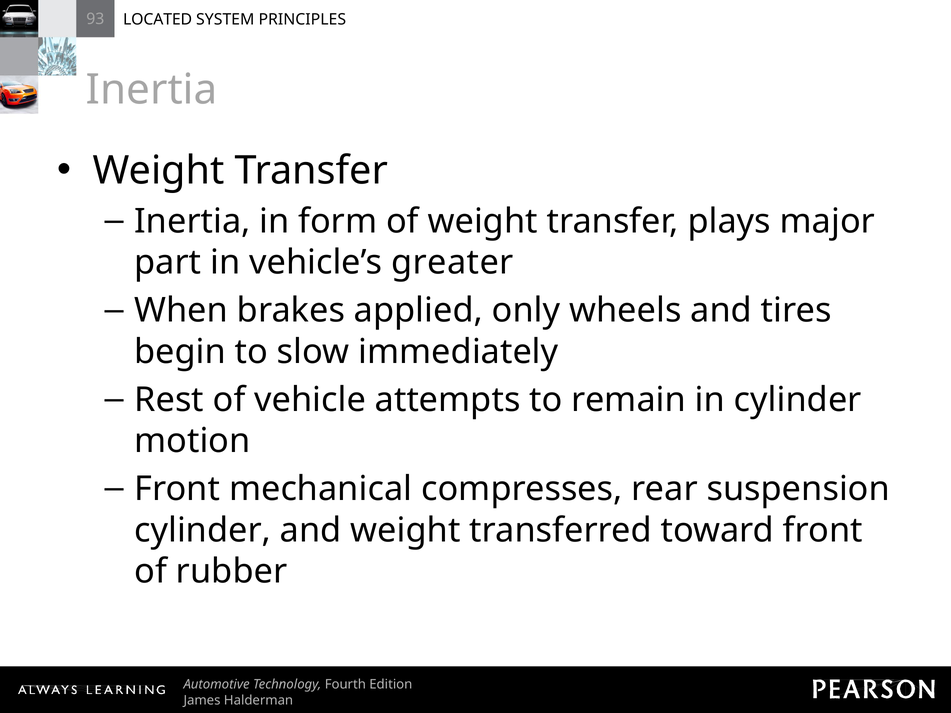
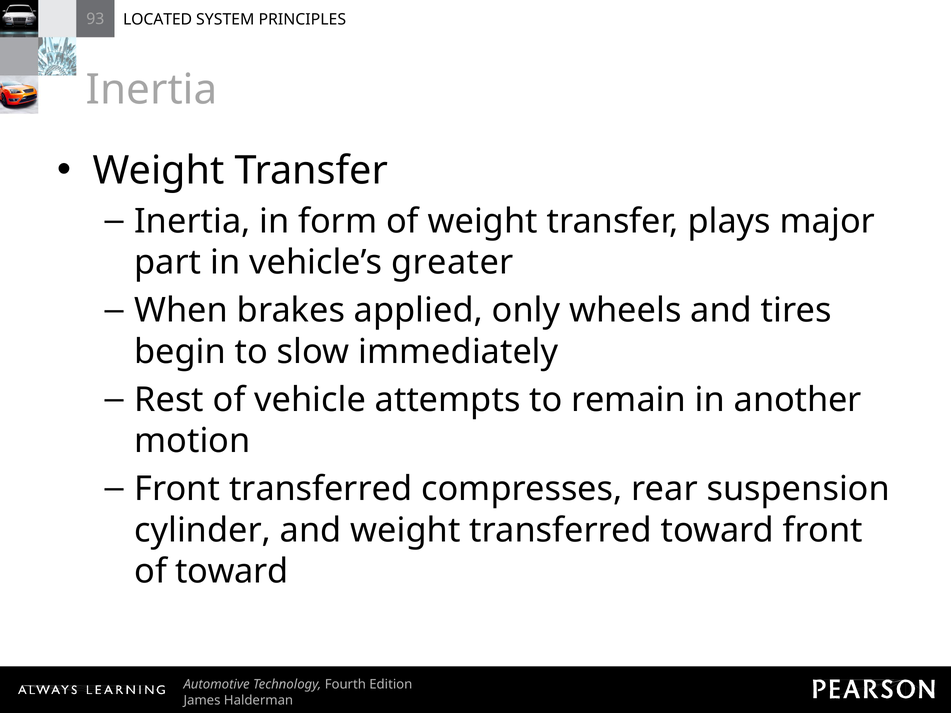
in cylinder: cylinder -> another (798, 400)
Front mechanical: mechanical -> transferred (321, 489)
of rubber: rubber -> toward (232, 572)
